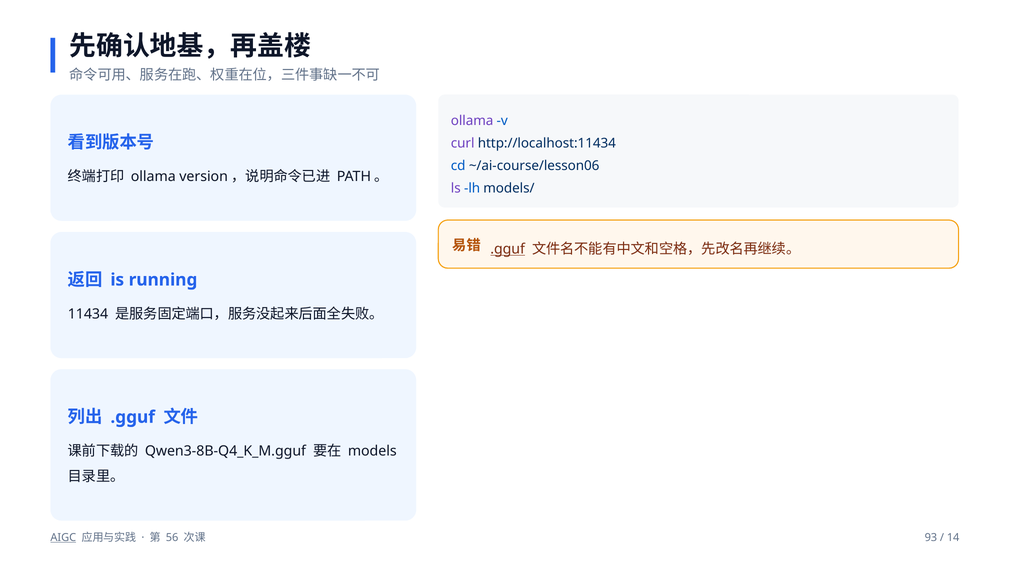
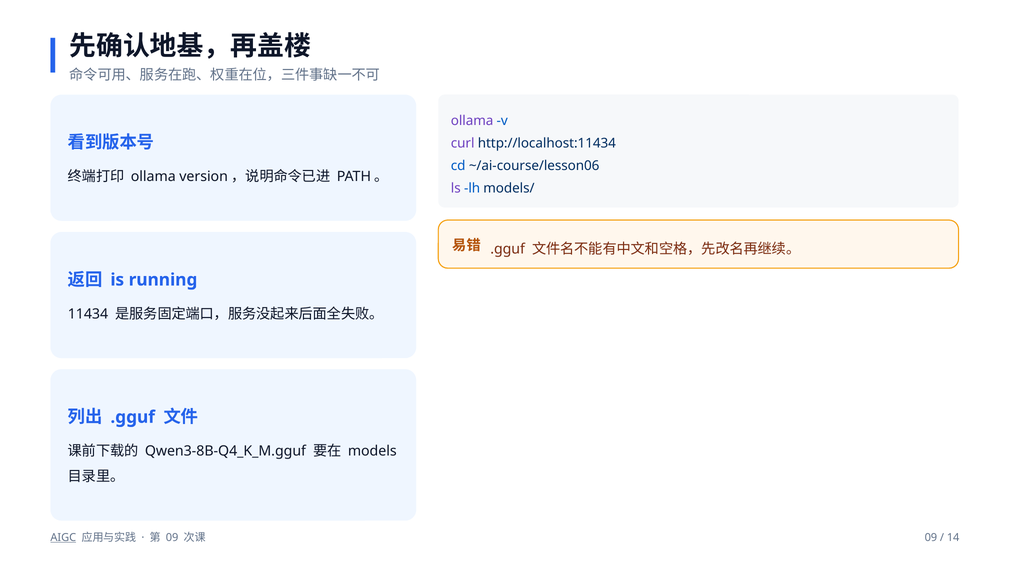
.gguf underline: present -> none (508, 249)
56: 56 -> 09 (172, 537)
93: 93 -> 09 (931, 537)
